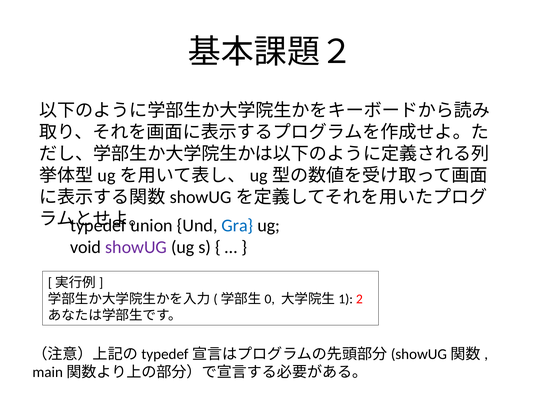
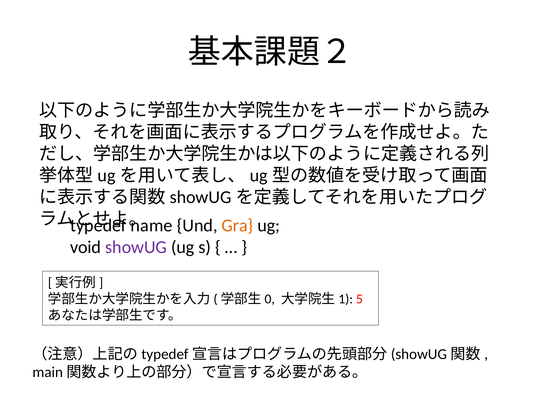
union: union -> name (152, 225)
Gra colour: blue -> orange (237, 225)
2: 2 -> 5 (359, 299)
